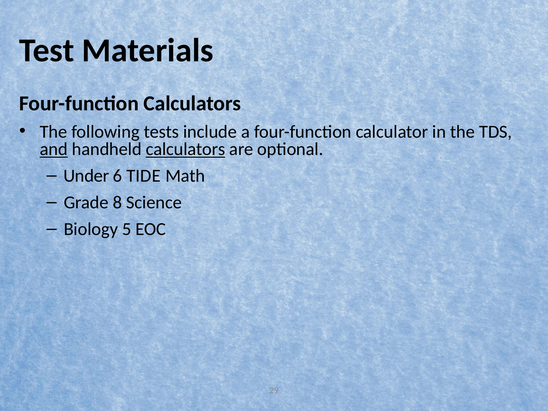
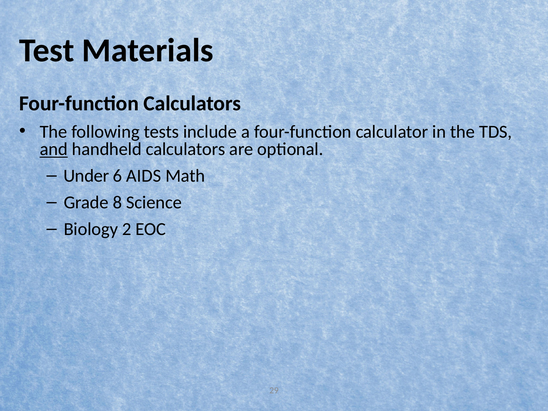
calculators underline: present -> none (185, 149)
TIDE: TIDE -> AIDS (144, 176)
5: 5 -> 2 (127, 229)
